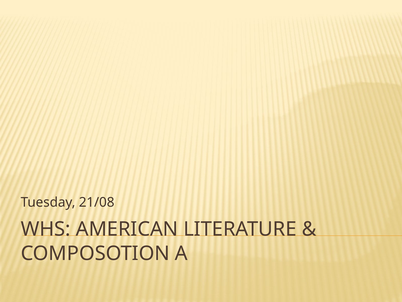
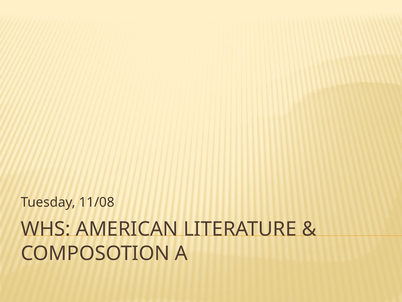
21/08: 21/08 -> 11/08 (97, 202)
